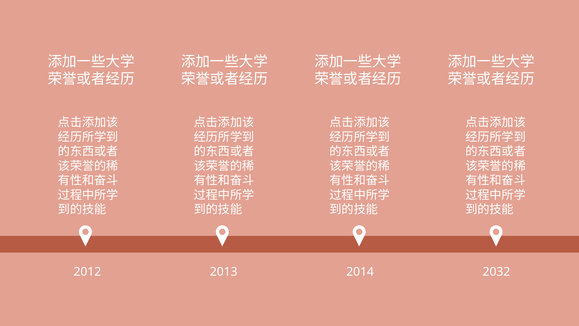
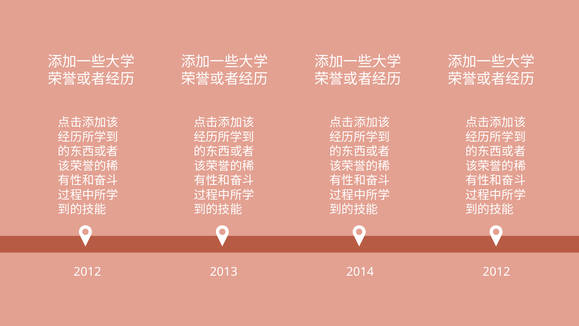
2032: 2032 -> 2012 (496, 272)
